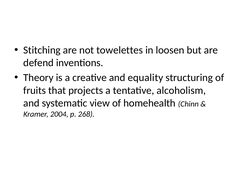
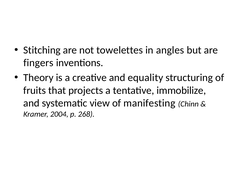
loosen: loosen -> angles (170, 50)
defend: defend -> fingers (38, 63)
alcoholism: alcoholism -> immobilize (181, 91)
homehealth: homehealth -> manifesting (149, 103)
